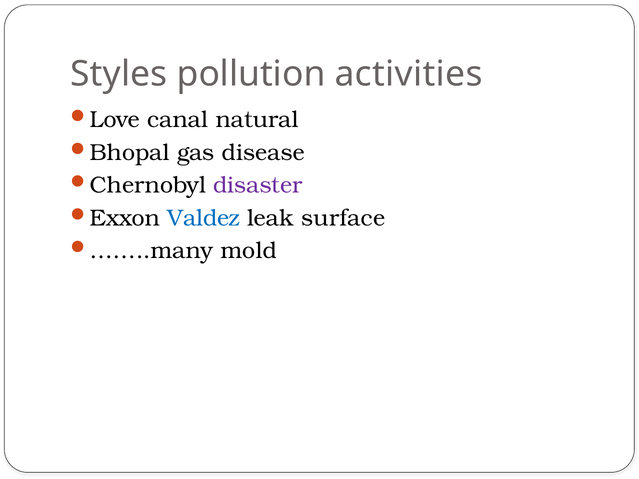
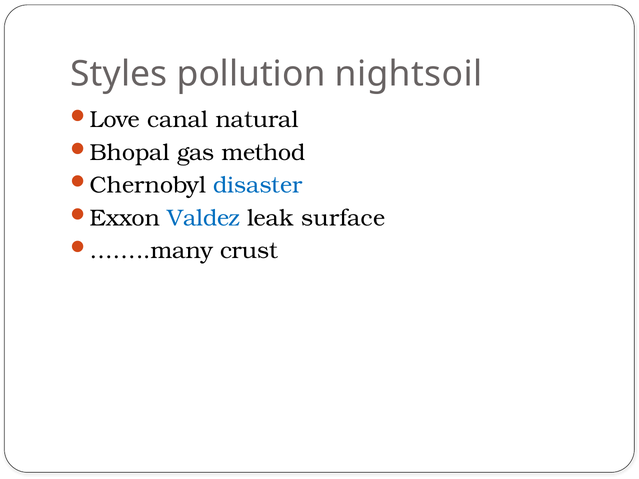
activities: activities -> nightsoil (409, 74)
disease: disease -> method (264, 153)
disaster colour: purple -> blue (258, 185)
mold: mold -> crust (249, 251)
